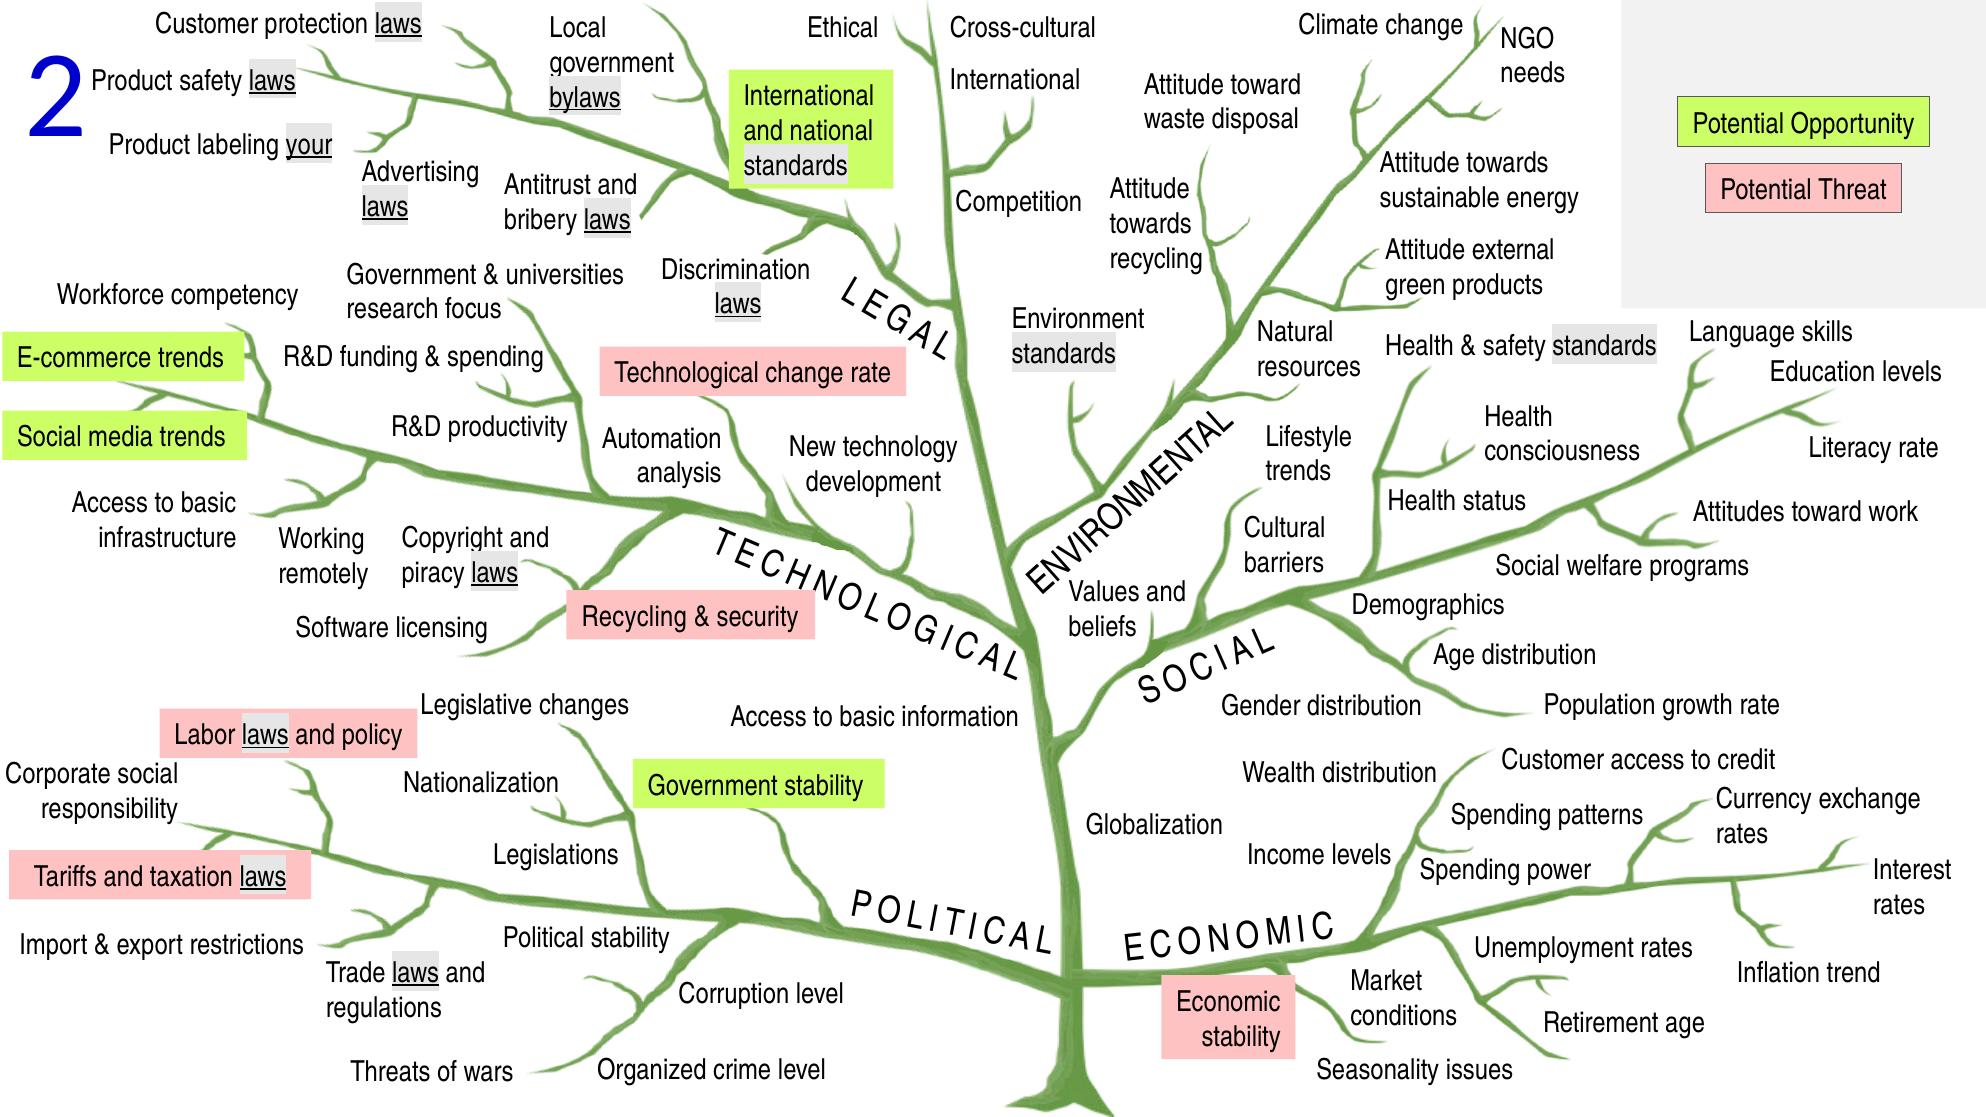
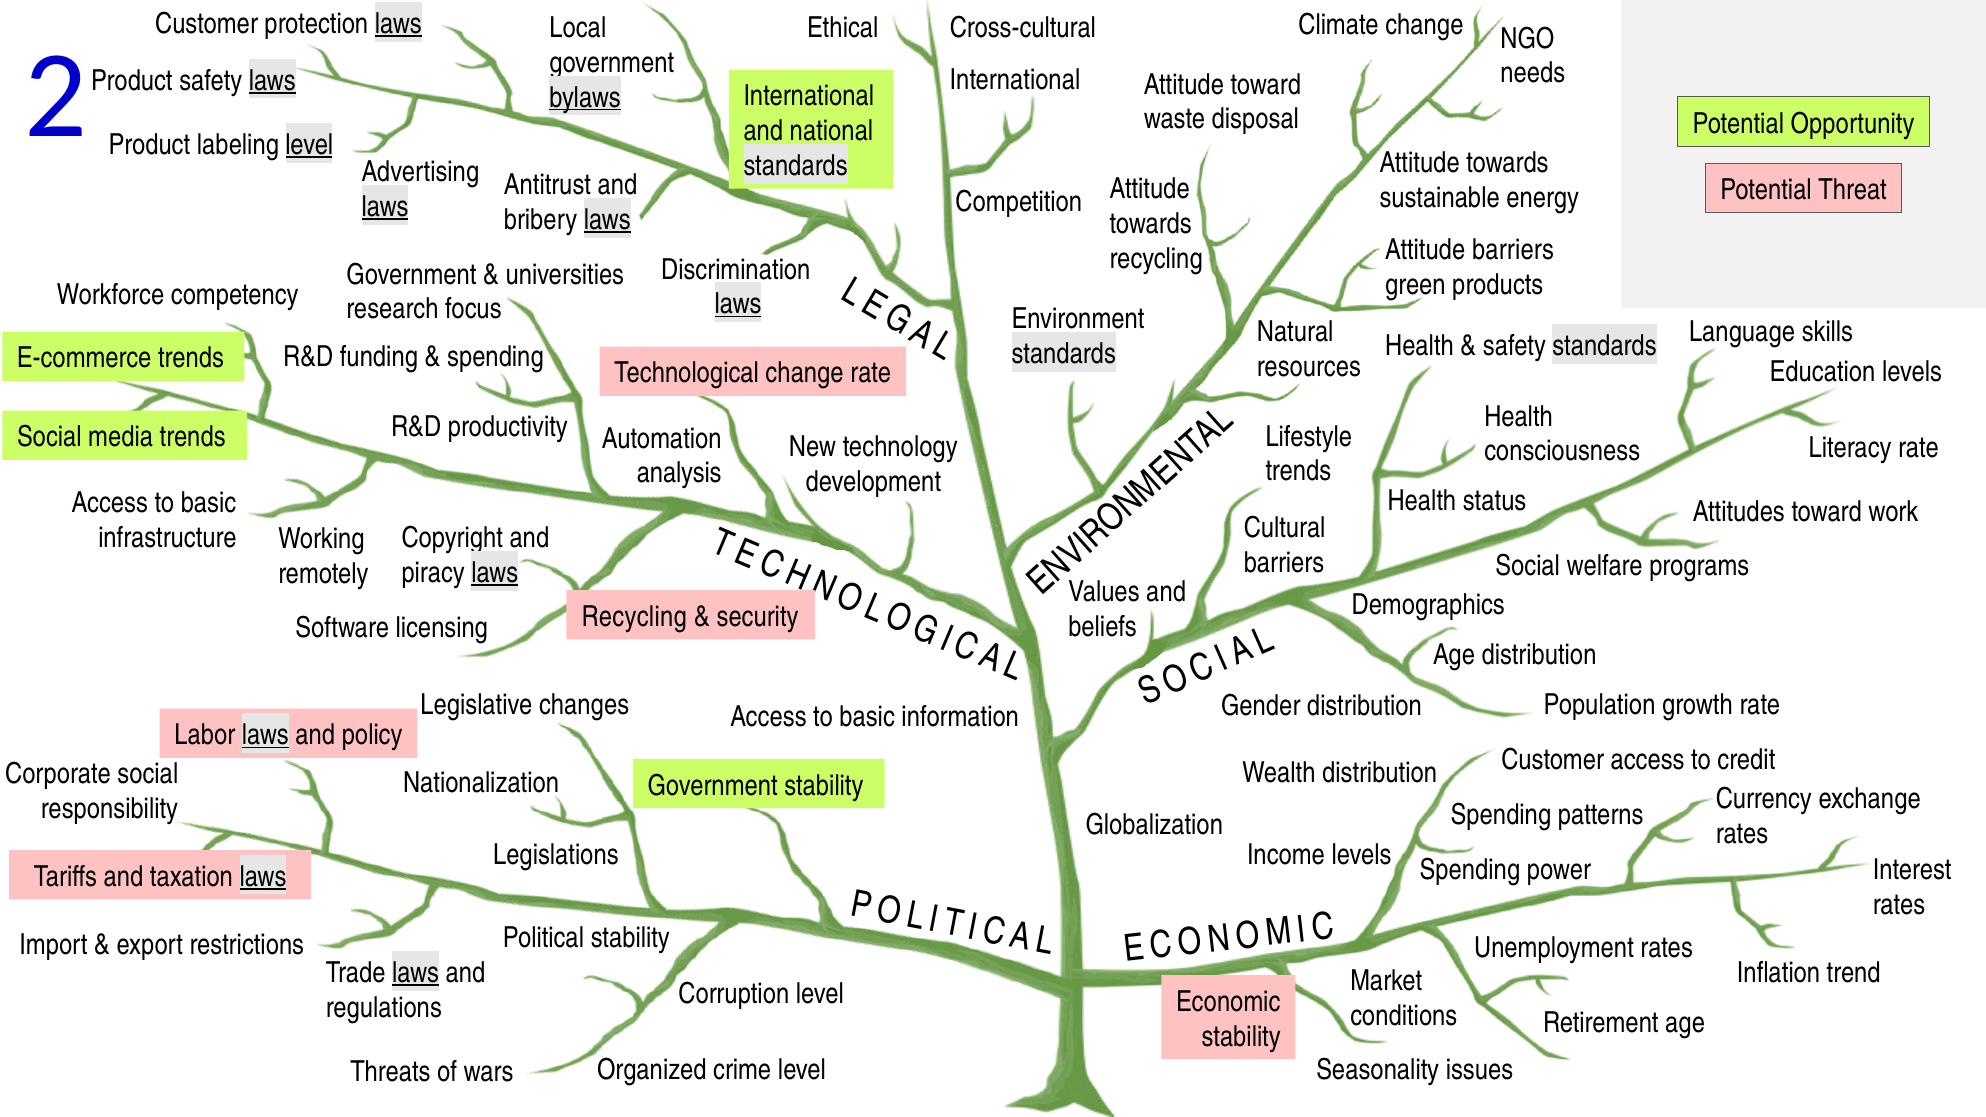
labeling your: your -> level (309, 145)
Attitude external: external -> barriers (1513, 250)
